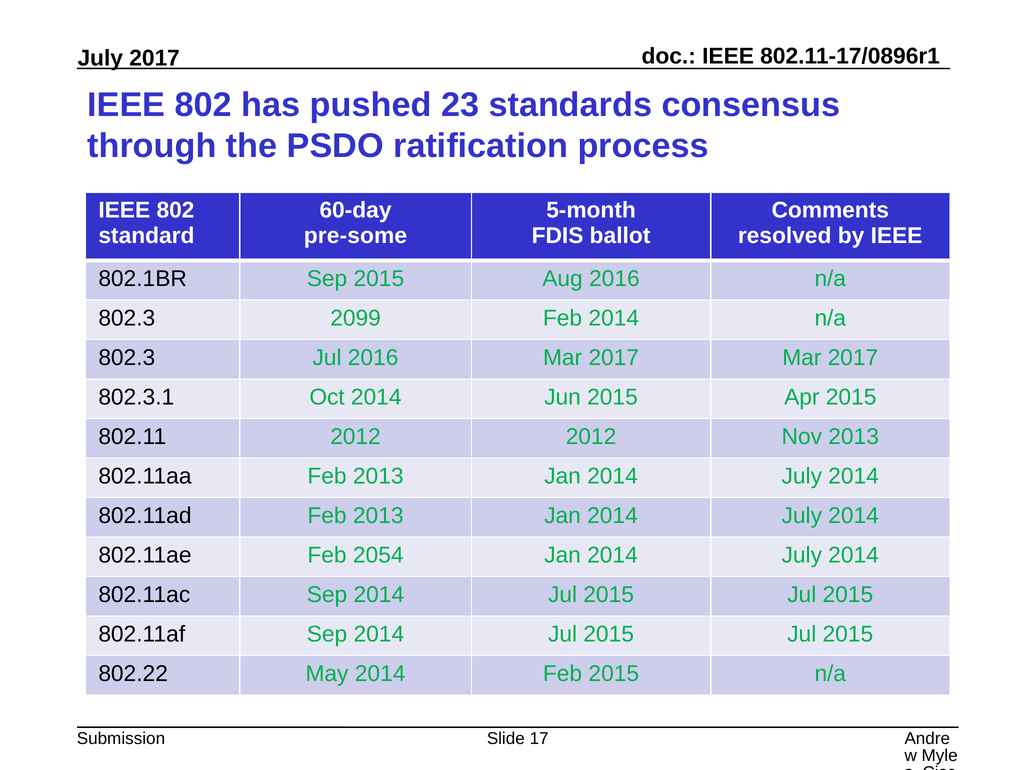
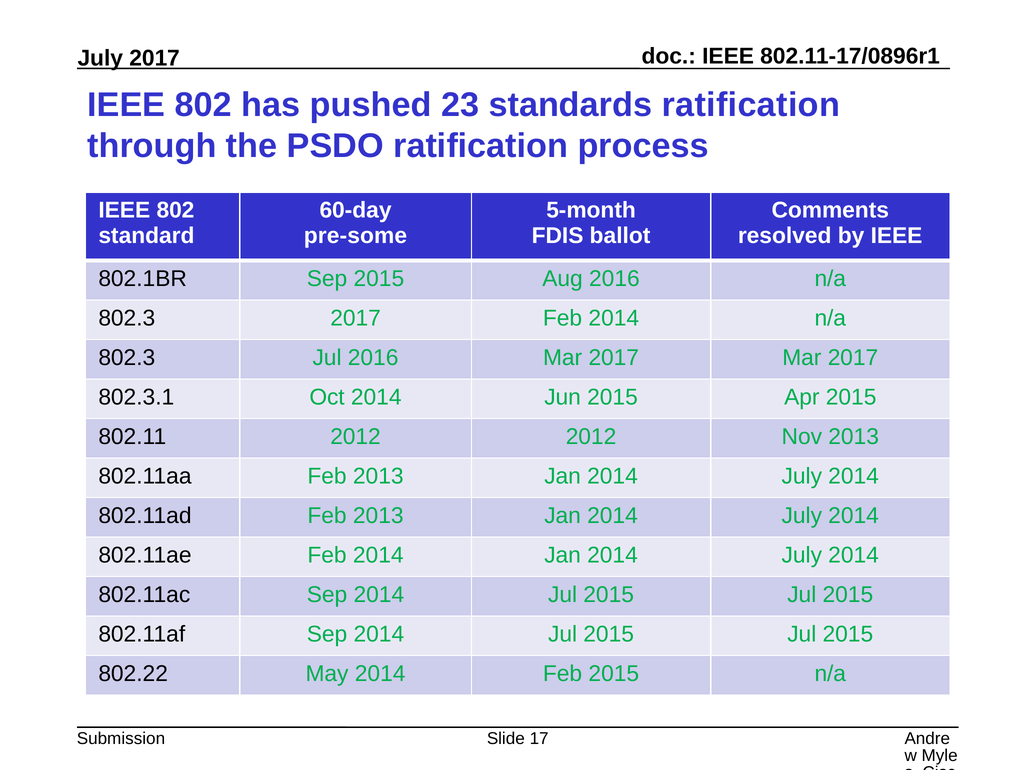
standards consensus: consensus -> ratification (751, 105)
802.3 2099: 2099 -> 2017 (356, 318)
802.11ae Feb 2054: 2054 -> 2014 (378, 555)
